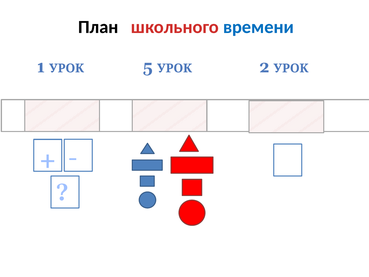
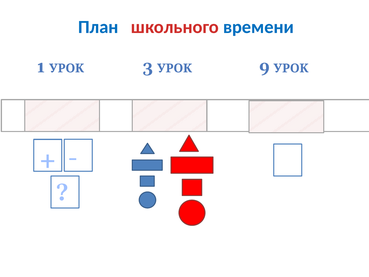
План colour: black -> blue (98, 27)
5: 5 -> 3 (148, 67)
2: 2 -> 9 (264, 67)
